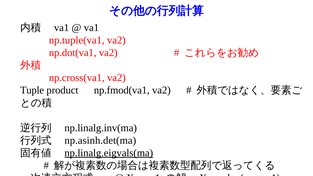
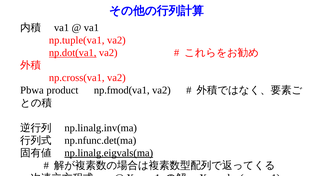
np.dot(va1 underline: none -> present (73, 53)
Tuple: Tuple -> Pbwa (32, 90)
np.asinh.det(ma: np.asinh.det(ma -> np.nfunc.det(ma (100, 140)
